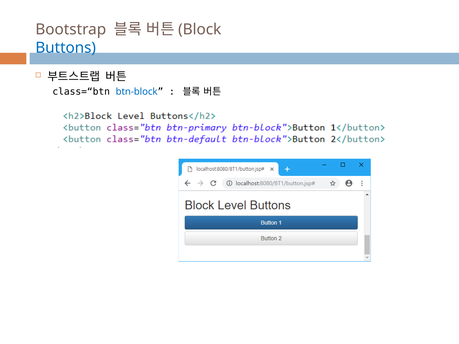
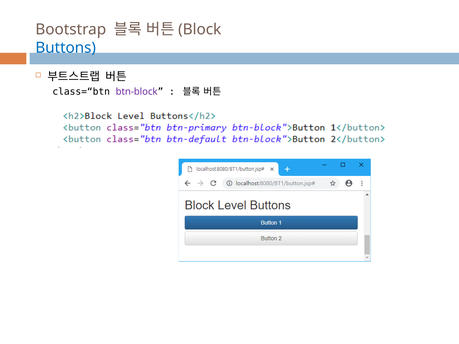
btn-block colour: blue -> purple (137, 92)
